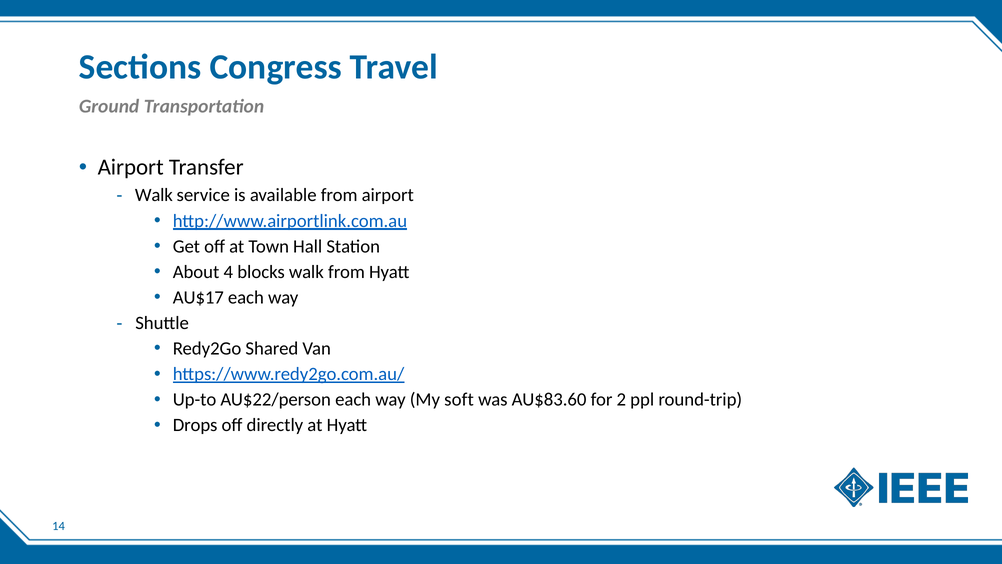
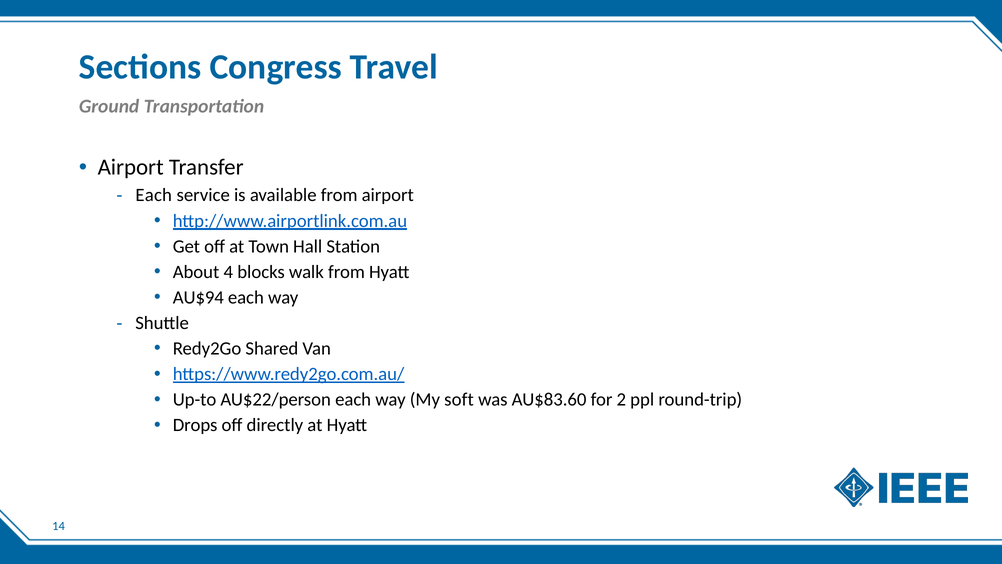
Walk: Walk -> Each (154, 195)
AU$17: AU$17 -> AU$94 (198, 297)
